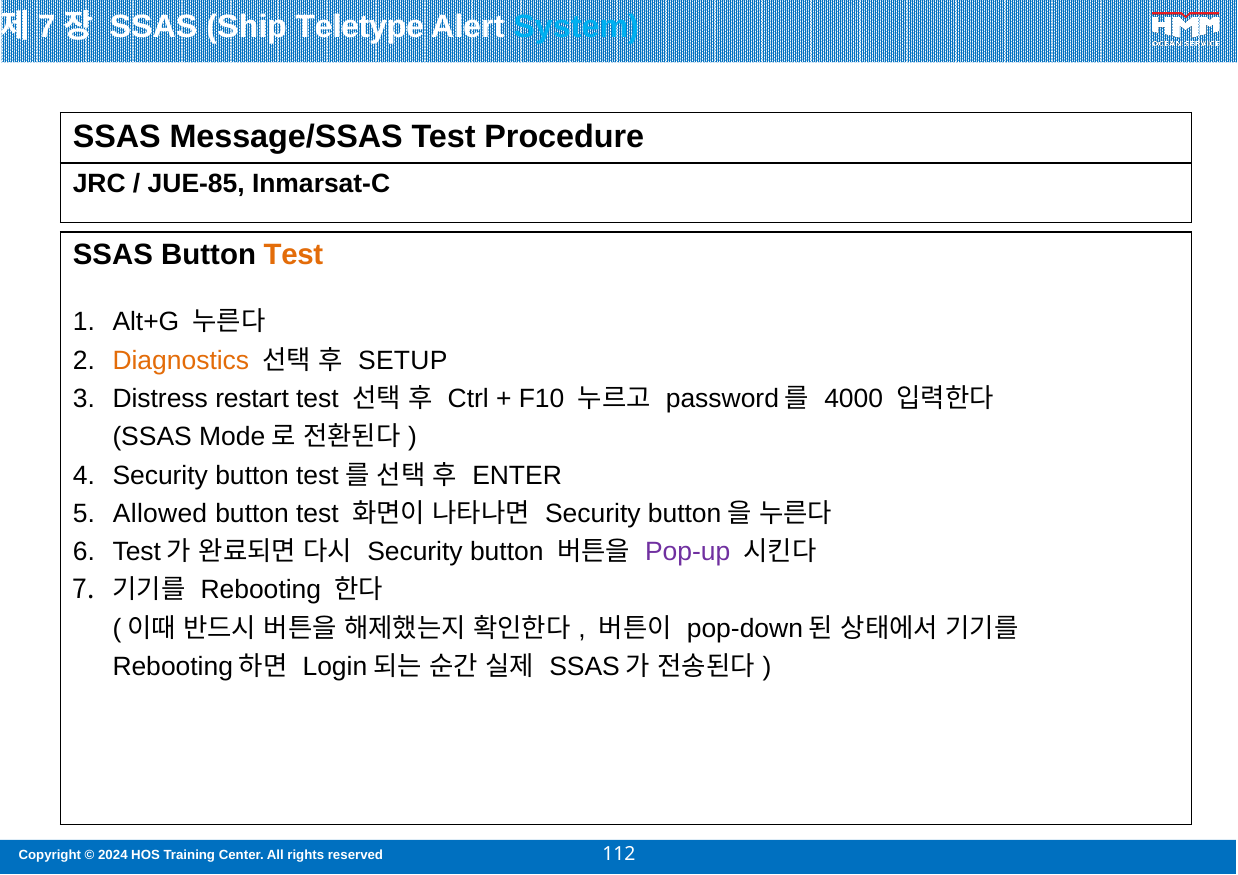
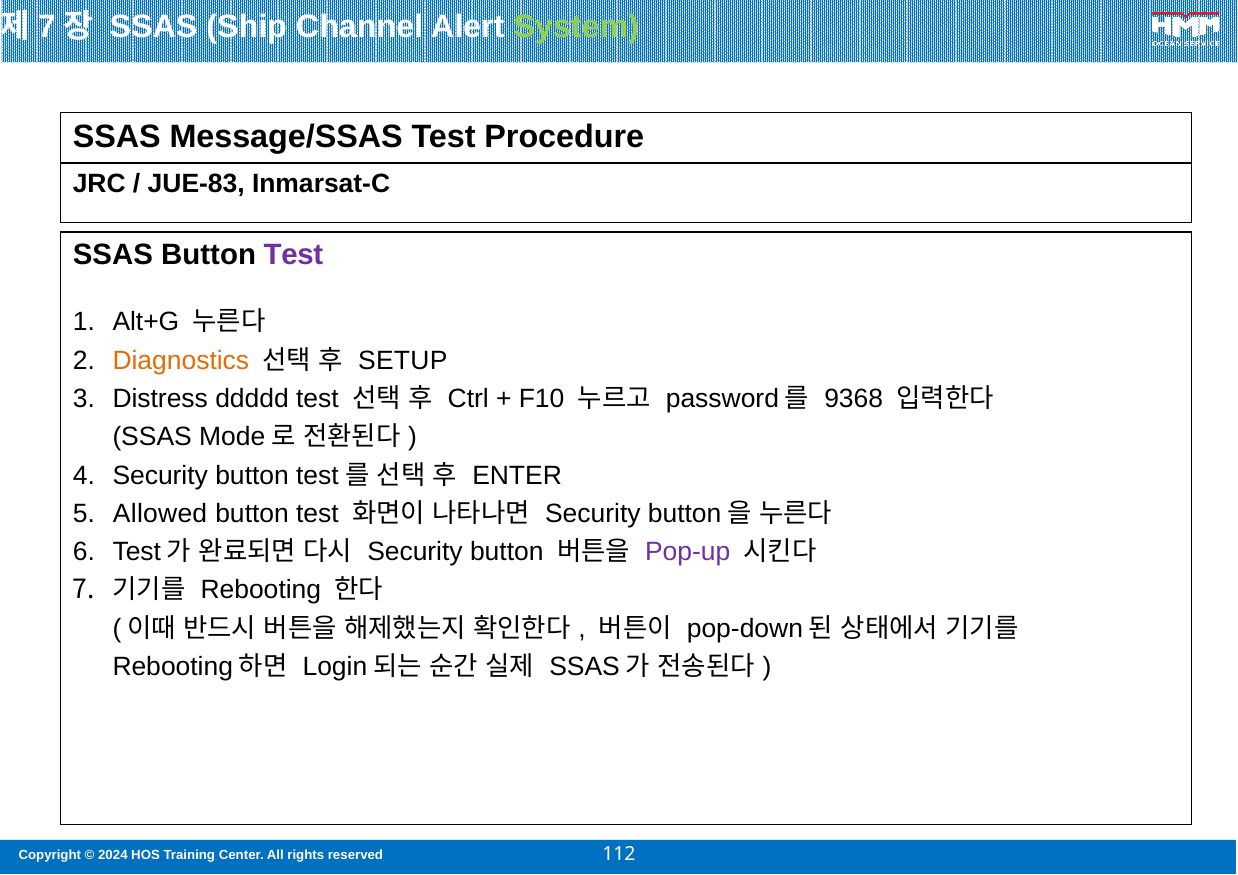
Teletype: Teletype -> Channel (360, 27)
System colour: light blue -> light green (576, 27)
JUE-85: JUE-85 -> JUE-83 (196, 184)
Test colour: orange -> purple (293, 255)
restart: restart -> ddddd (252, 399)
4000: 4000 -> 9368 (854, 399)
